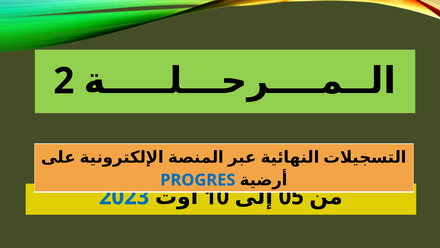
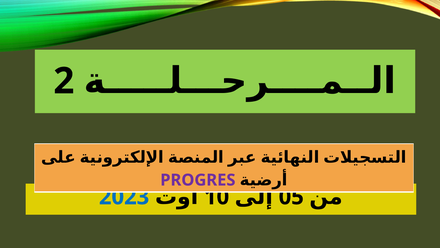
PROGRES colour: blue -> purple (198, 180)
